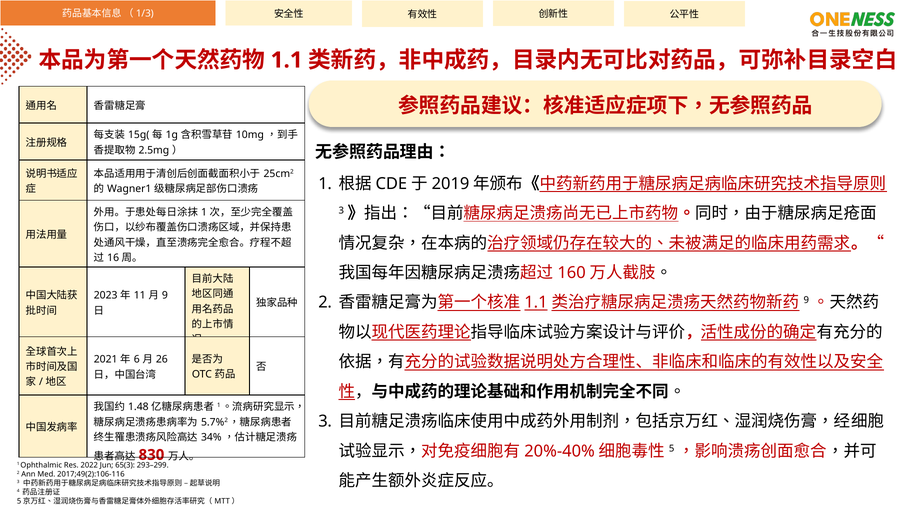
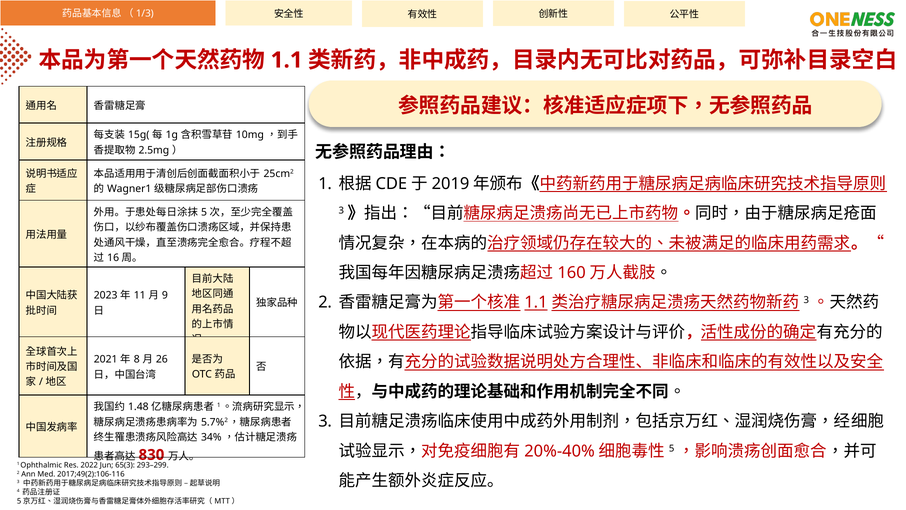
1: 1 -> 5 (204, 212)
9: 9 -> 3 (806, 300)
6: 6 -> 8 (137, 359)
